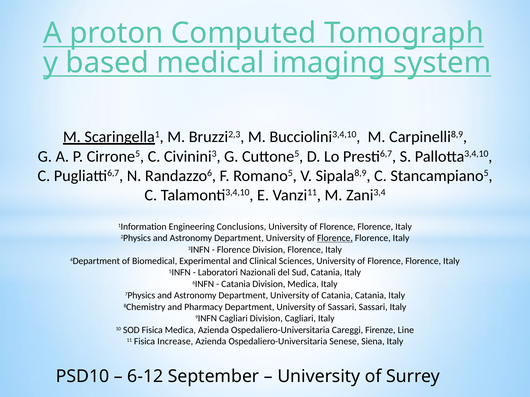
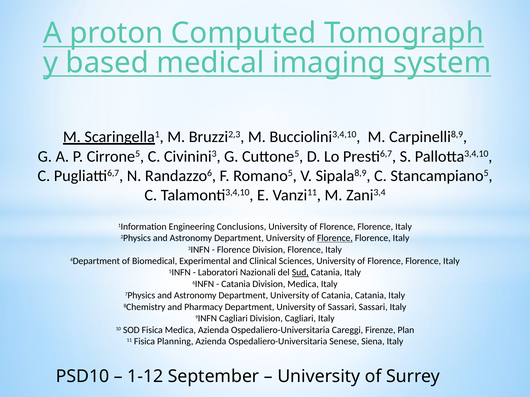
Sud underline: none -> present (300, 273)
Line: Line -> Plan (406, 330)
Increase: Increase -> Planning (175, 342)
6-12: 6-12 -> 1-12 (145, 377)
